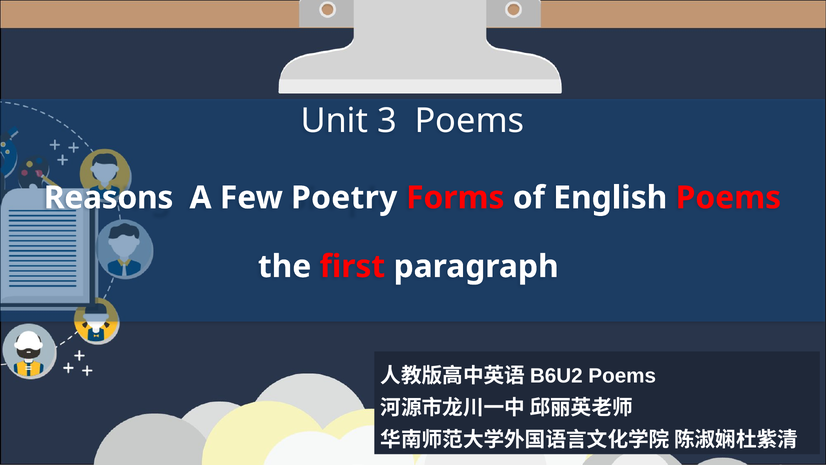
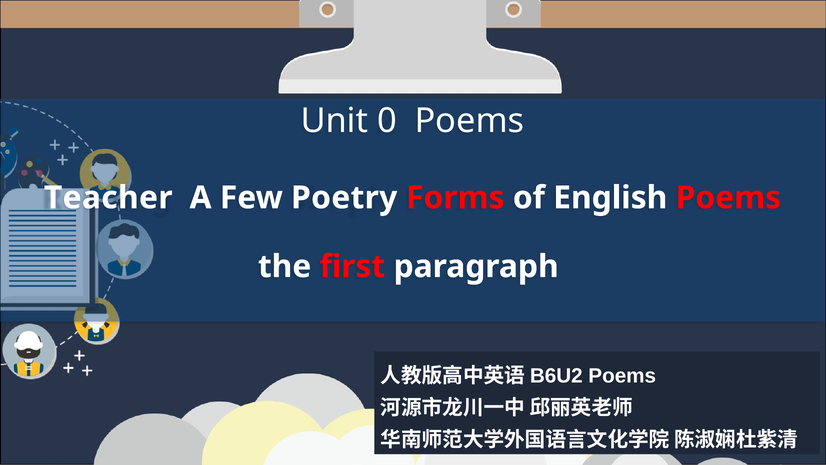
3: 3 -> 0 (387, 121)
Reasons: Reasons -> Teacher (108, 198)
